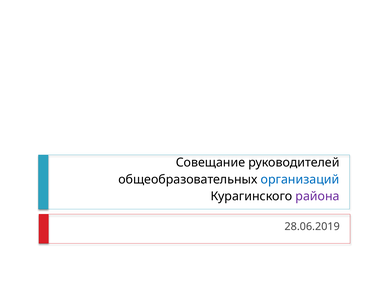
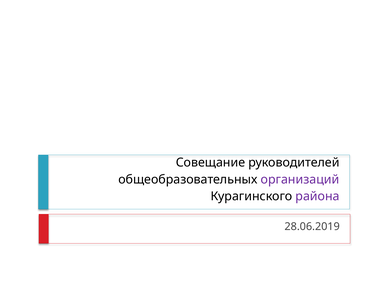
организаций colour: blue -> purple (300, 180)
